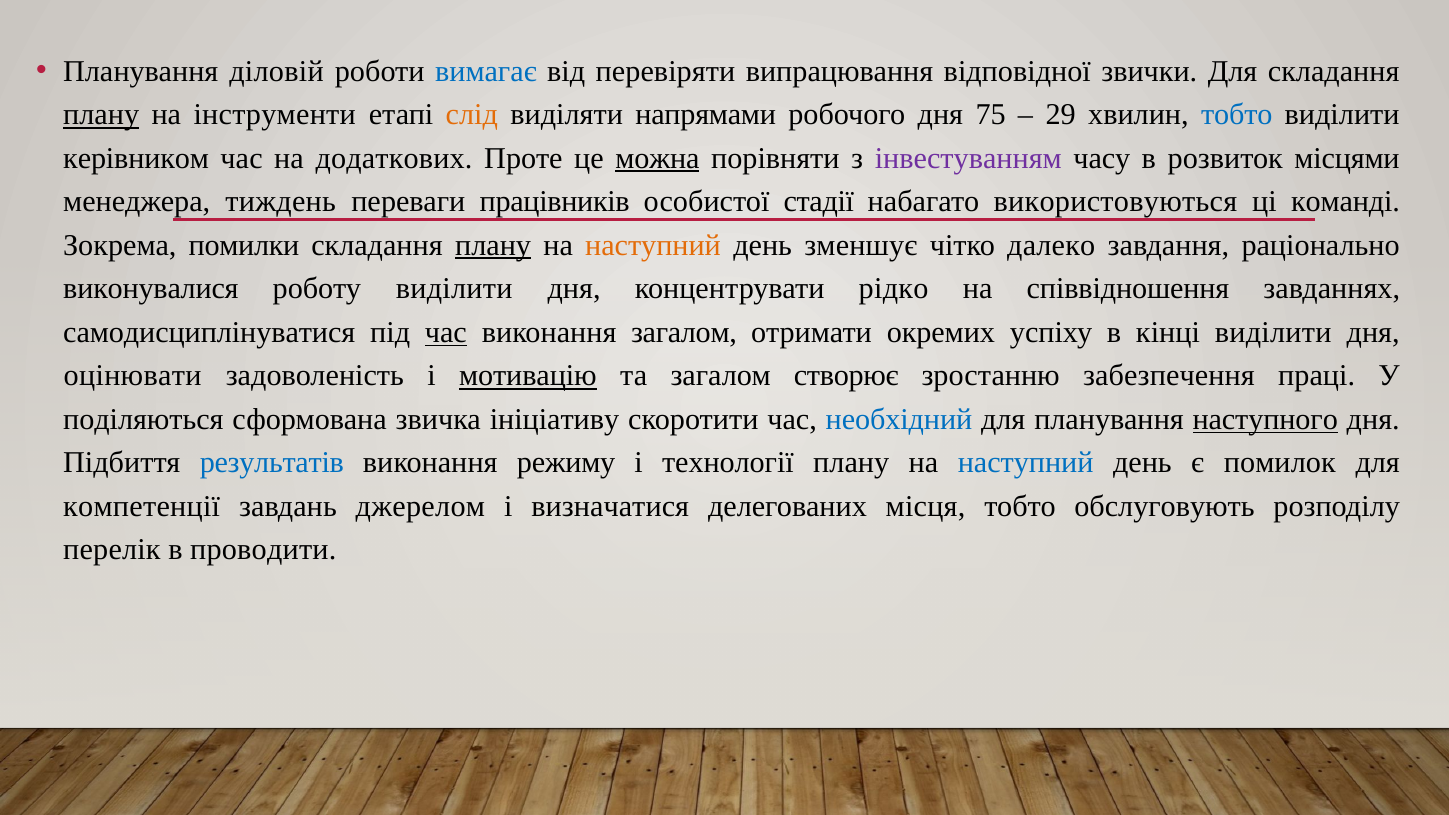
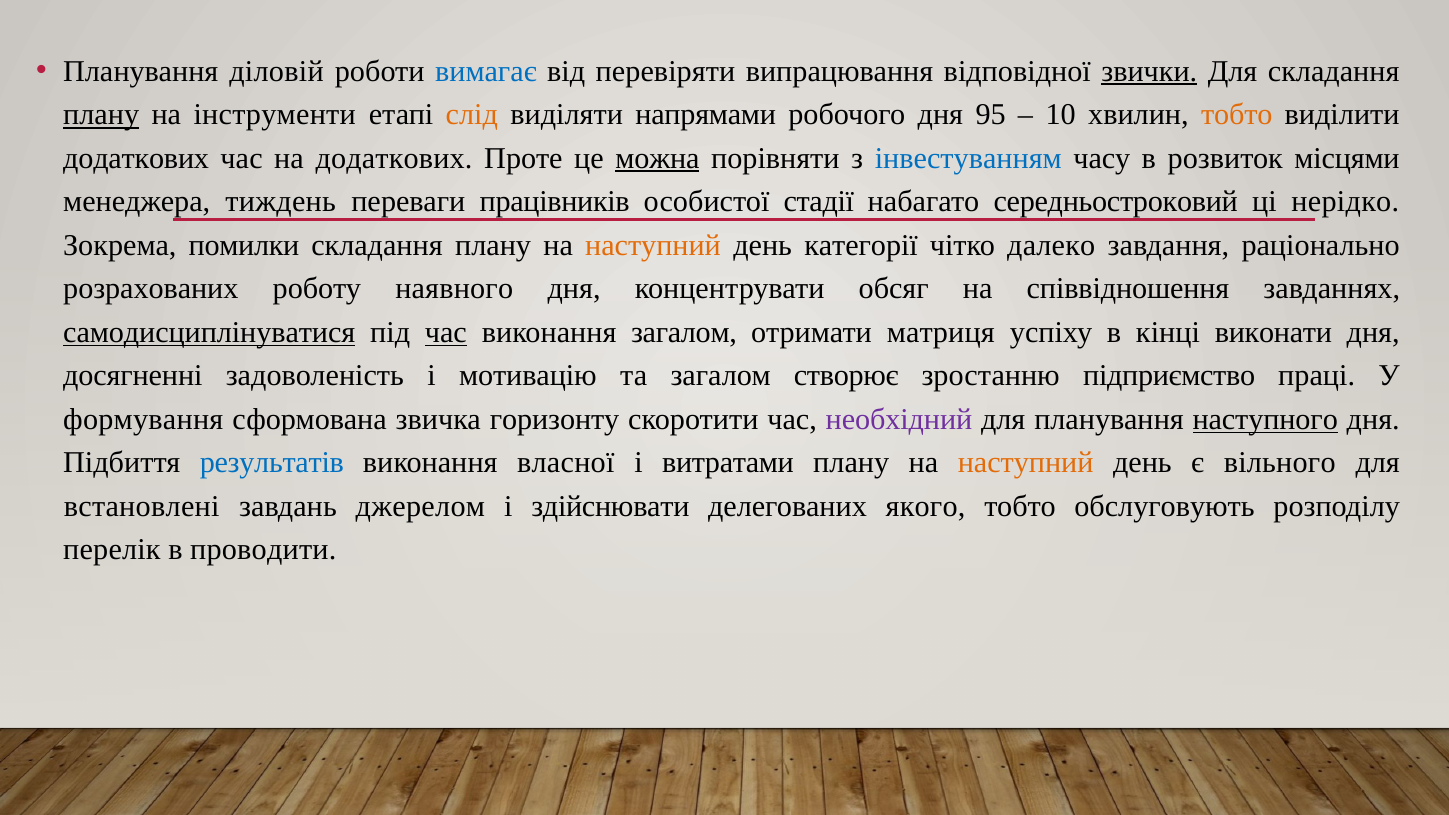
звички underline: none -> present (1149, 71)
75: 75 -> 95 (991, 115)
29: 29 -> 10 (1061, 115)
тобто colour: blue -> orange (1237, 115)
керівником: керівником -> додаткових (136, 158)
інвестуванням colour: purple -> blue (968, 158)
використовуються: використовуються -> середньостроковий (1116, 202)
команді: команді -> нерідко (1345, 202)
плану underline: present -> none (493, 245)
зменшує: зменшує -> категорії (861, 245)
виконувалися: виконувалися -> розрахованих (151, 289)
роботу виділити: виділити -> наявного (454, 289)
рідко: рідко -> обсяг (894, 289)
самодисциплінуватися underline: none -> present (209, 332)
окремих: окремих -> матриця (941, 332)
кінці виділити: виділити -> виконати (1273, 332)
оцінювати: оцінювати -> досягненні (133, 376)
мотивацію underline: present -> none (528, 376)
забезпечення: забезпечення -> підприємство (1169, 376)
поділяються: поділяються -> формування (143, 419)
ініціативу: ініціативу -> горизонту (555, 419)
необхідний colour: blue -> purple (899, 419)
режиму: режиму -> власної (566, 463)
технології: технології -> витратами (728, 463)
наступний colour: blue -> orange (1026, 463)
помилок: помилок -> вільного (1280, 463)
компетенції: компетенції -> встановлені (142, 506)
визначатися: визначатися -> здійснювати (610, 506)
місця: місця -> якого (926, 506)
